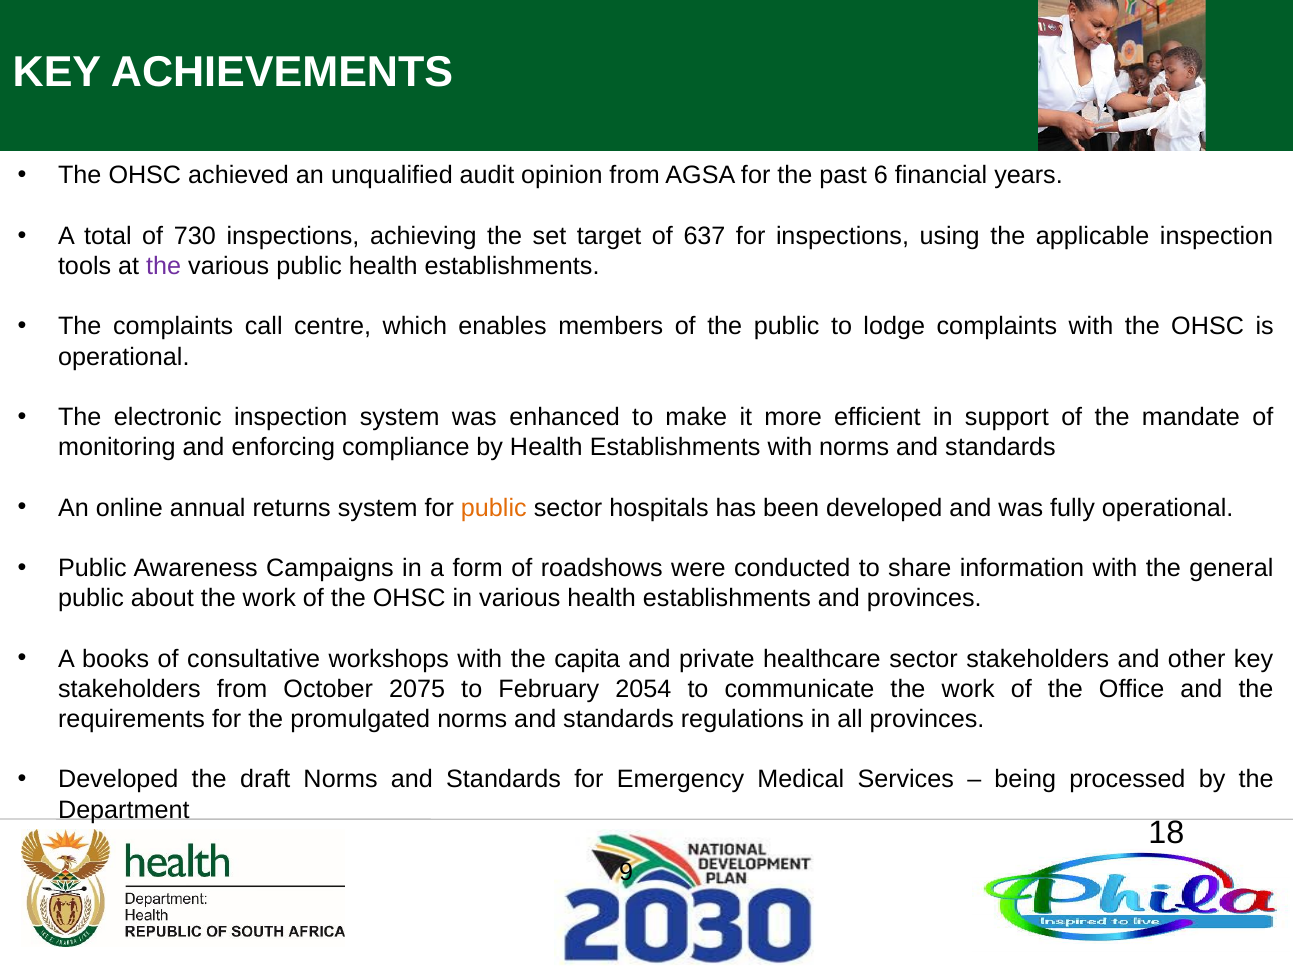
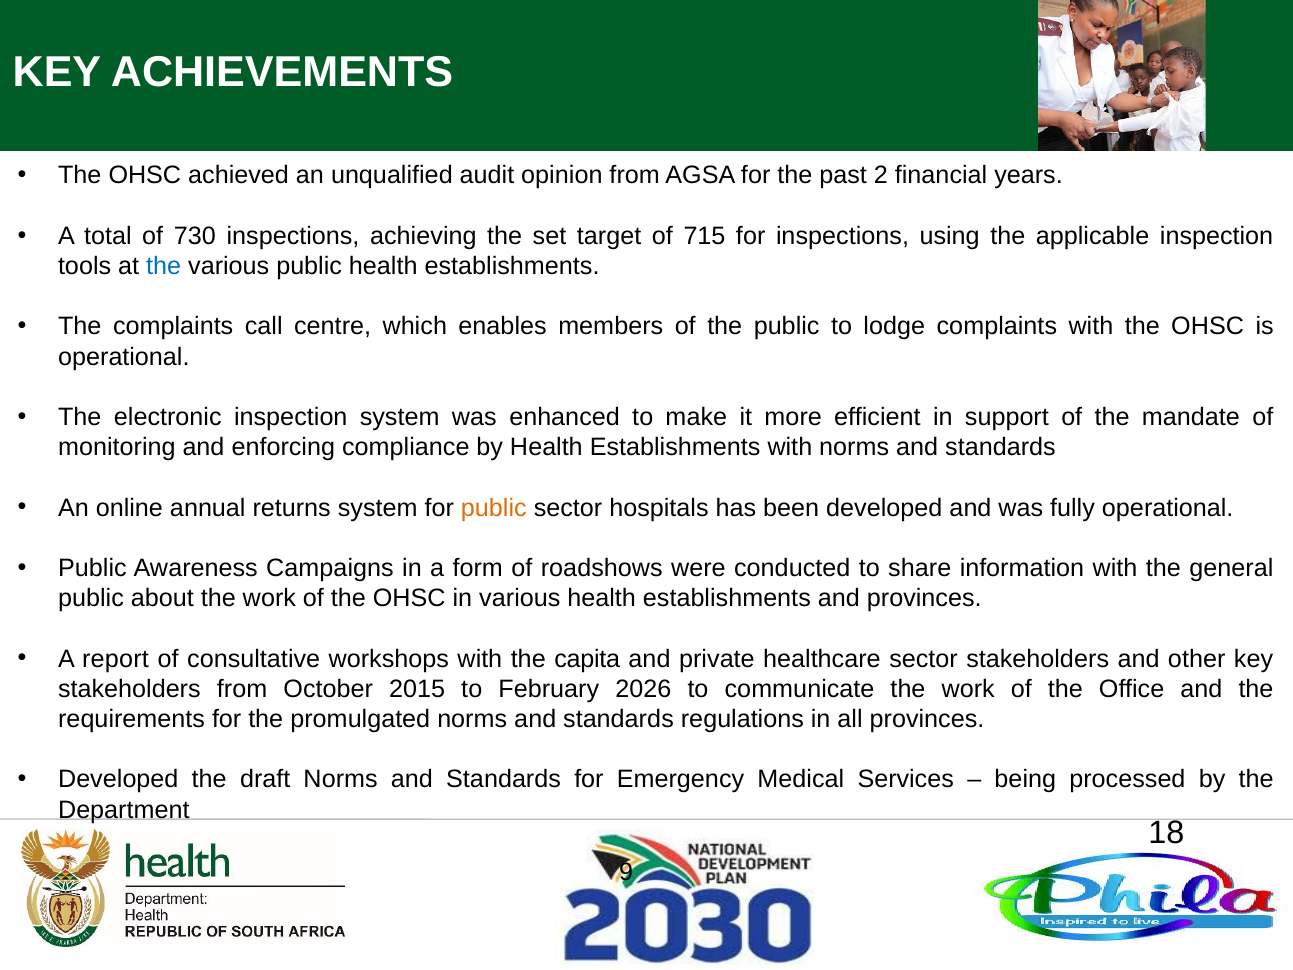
6: 6 -> 2 (881, 176)
637: 637 -> 715 (704, 236)
the colour: purple -> blue (164, 266)
books: books -> report (115, 659)
2075: 2075 -> 2015 (417, 689)
2054: 2054 -> 2026 (643, 689)
